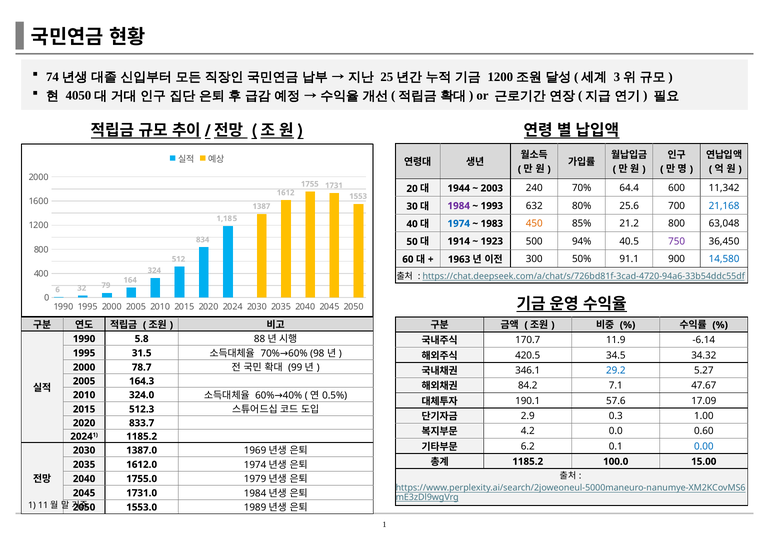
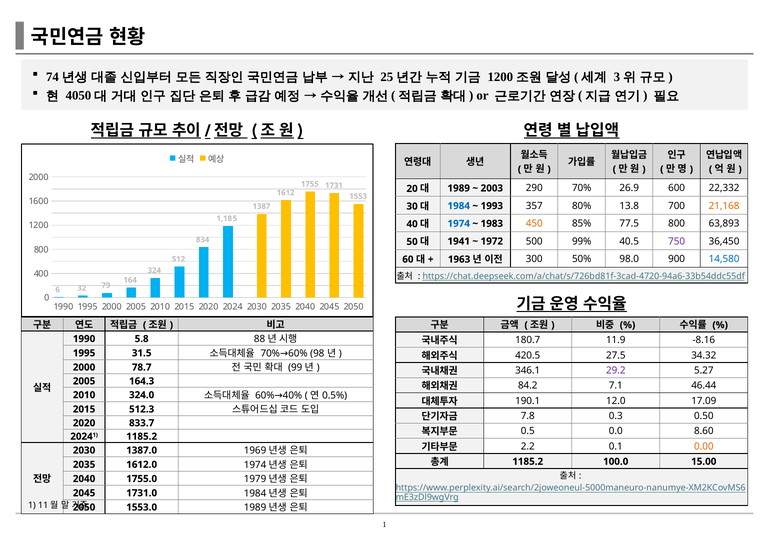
1944: 1944 -> 1989 (459, 188)
240: 240 -> 290 (534, 188)
64.4: 64.4 -> 26.9 (629, 188)
11,342: 11,342 -> 22,332 (724, 188)
1984 colour: purple -> blue (459, 206)
632: 632 -> 357 (534, 206)
25.6: 25.6 -> 13.8 (629, 206)
21,168 colour: blue -> orange (724, 206)
21.2: 21.2 -> 77.5 (629, 223)
63,048: 63,048 -> 63,893 (724, 223)
1914: 1914 -> 1941 (459, 241)
1923: 1923 -> 1972 (492, 241)
94%: 94% -> 99% (582, 241)
91.1: 91.1 -> 98.0 (629, 259)
170.7: 170.7 -> 180.7 (528, 340)
-6.14: -6.14 -> -8.16 (704, 340)
34.5: 34.5 -> 27.5 (616, 355)
29.2 colour: blue -> purple (616, 370)
47.67: 47.67 -> 46.44 (704, 385)
57.6: 57.6 -> 12.0 (616, 400)
2.9: 2.9 -> 7.8 (528, 416)
1.00: 1.00 -> 0.50 (704, 416)
4.2: 4.2 -> 0.5 (528, 431)
0.60: 0.60 -> 8.60 (704, 431)
6.2: 6.2 -> 2.2 (528, 446)
0.00 colour: blue -> orange (704, 446)
